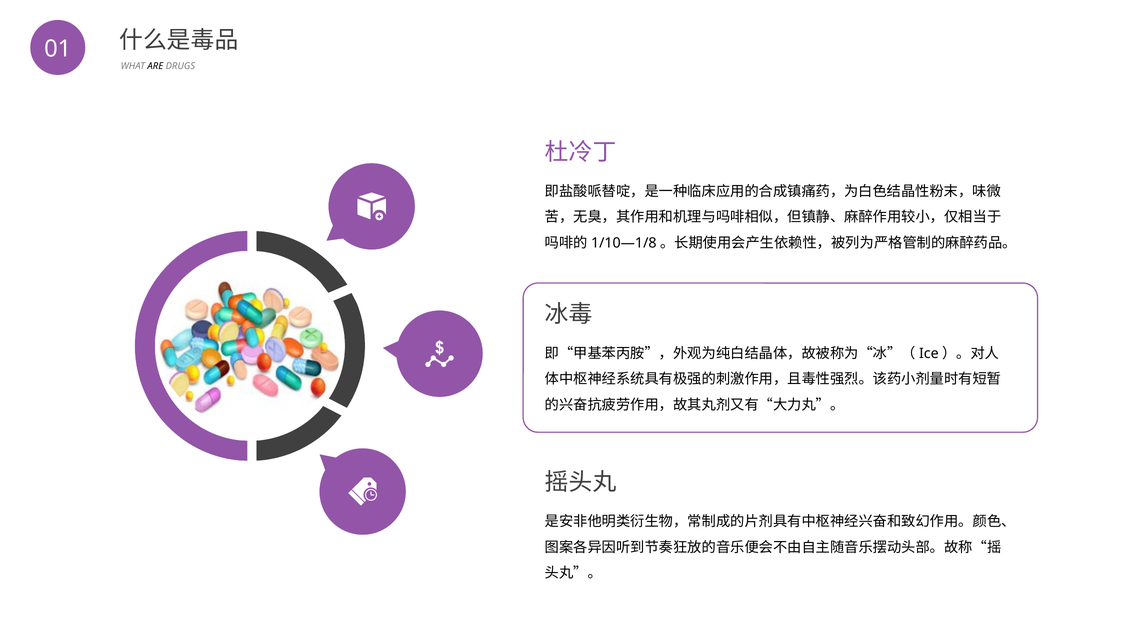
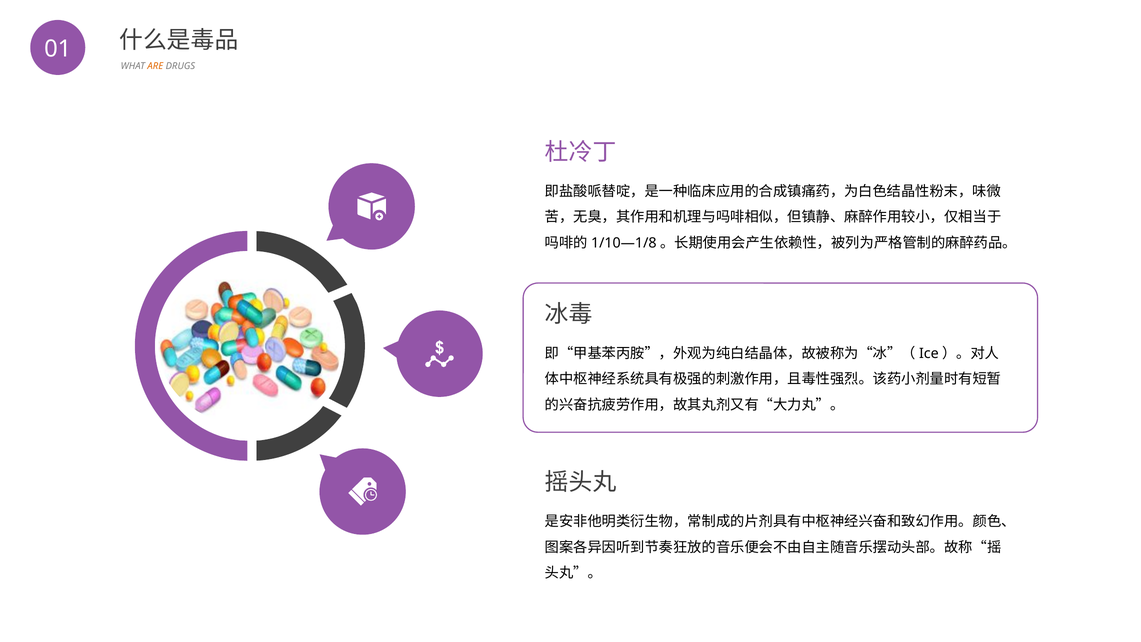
ARE colour: black -> orange (155, 66)
